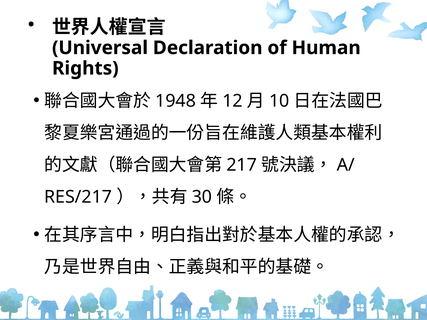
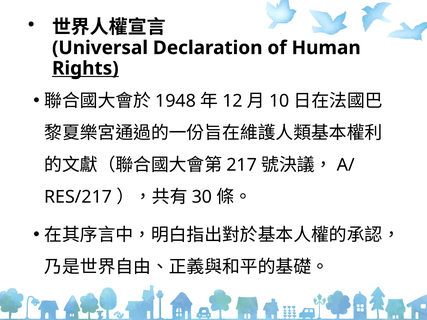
Rights underline: none -> present (85, 68)
